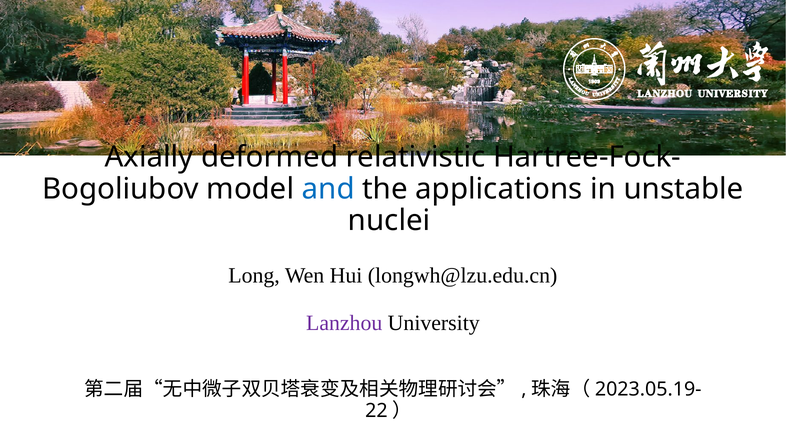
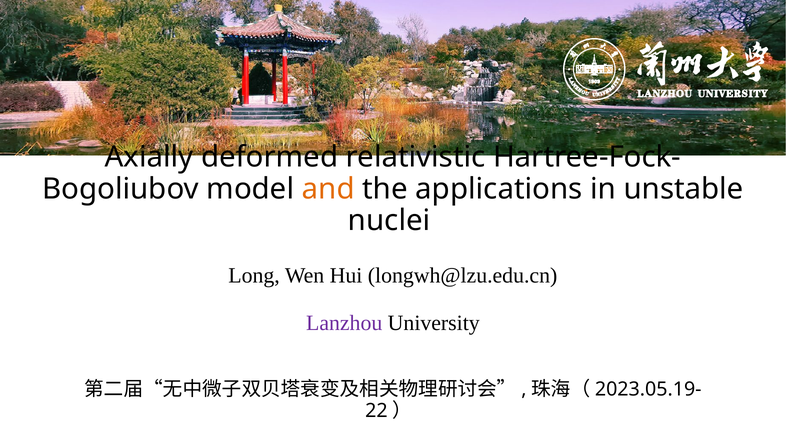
and colour: blue -> orange (328, 189)
